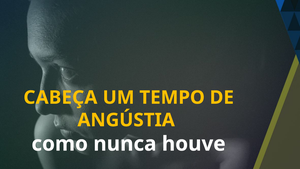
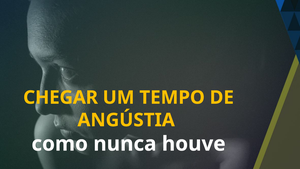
CABEÇA: CABEÇA -> CHEGAR (61, 97)
